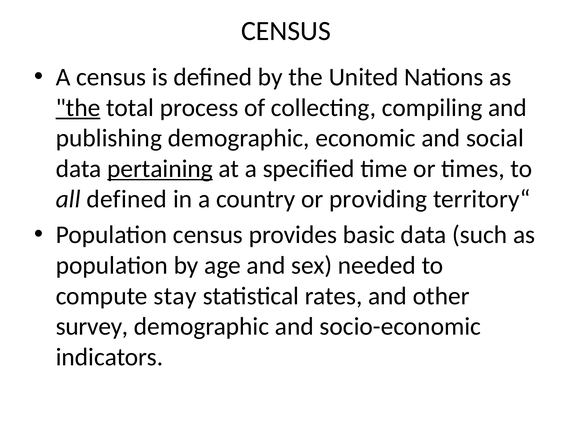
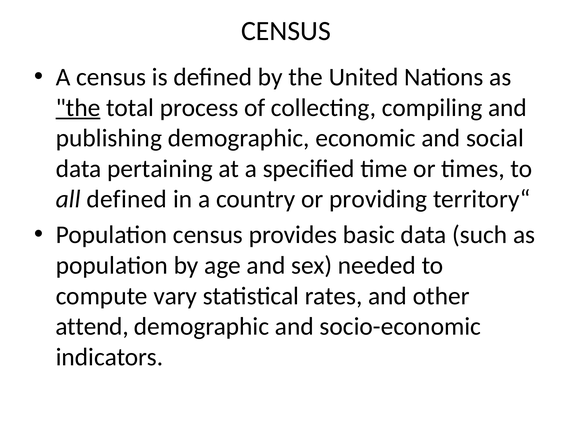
pertaining underline: present -> none (160, 169)
stay: stay -> vary (175, 296)
survey: survey -> attend (92, 326)
